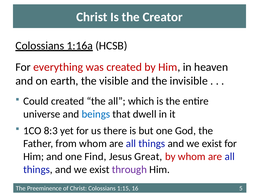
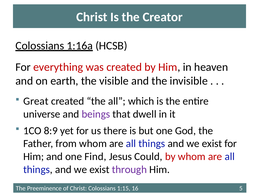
Could: Could -> Great (36, 101)
beings colour: blue -> purple (96, 114)
8:3: 8:3 -> 8:9 (51, 131)
Great: Great -> Could (148, 157)
